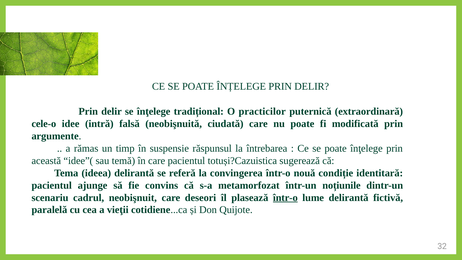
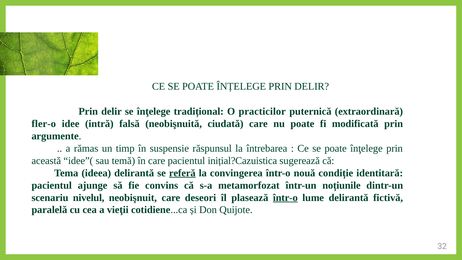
cele-o: cele-o -> fler-o (44, 124)
totuși?Cazuistica: totuși?Cazuistica -> inițial?Cazuistica (242, 161)
referă underline: none -> present (182, 173)
cadrul: cadrul -> nivelul (89, 198)
